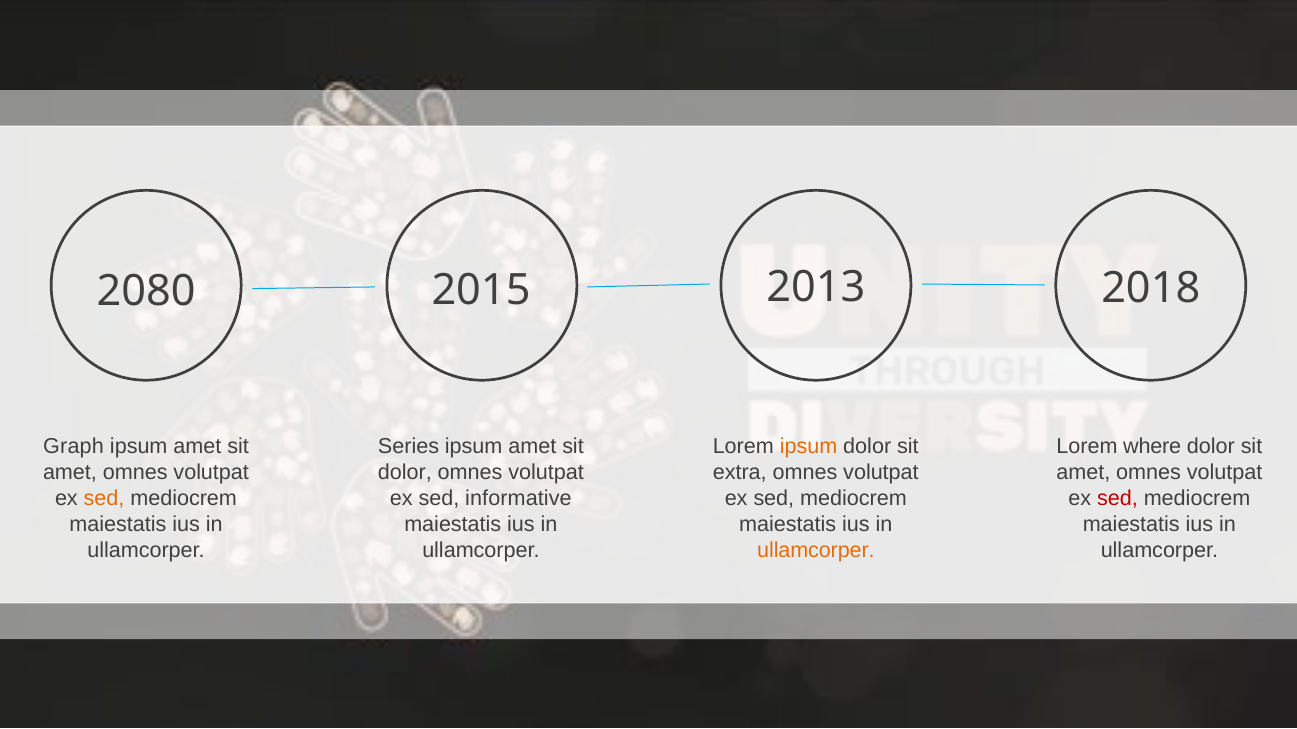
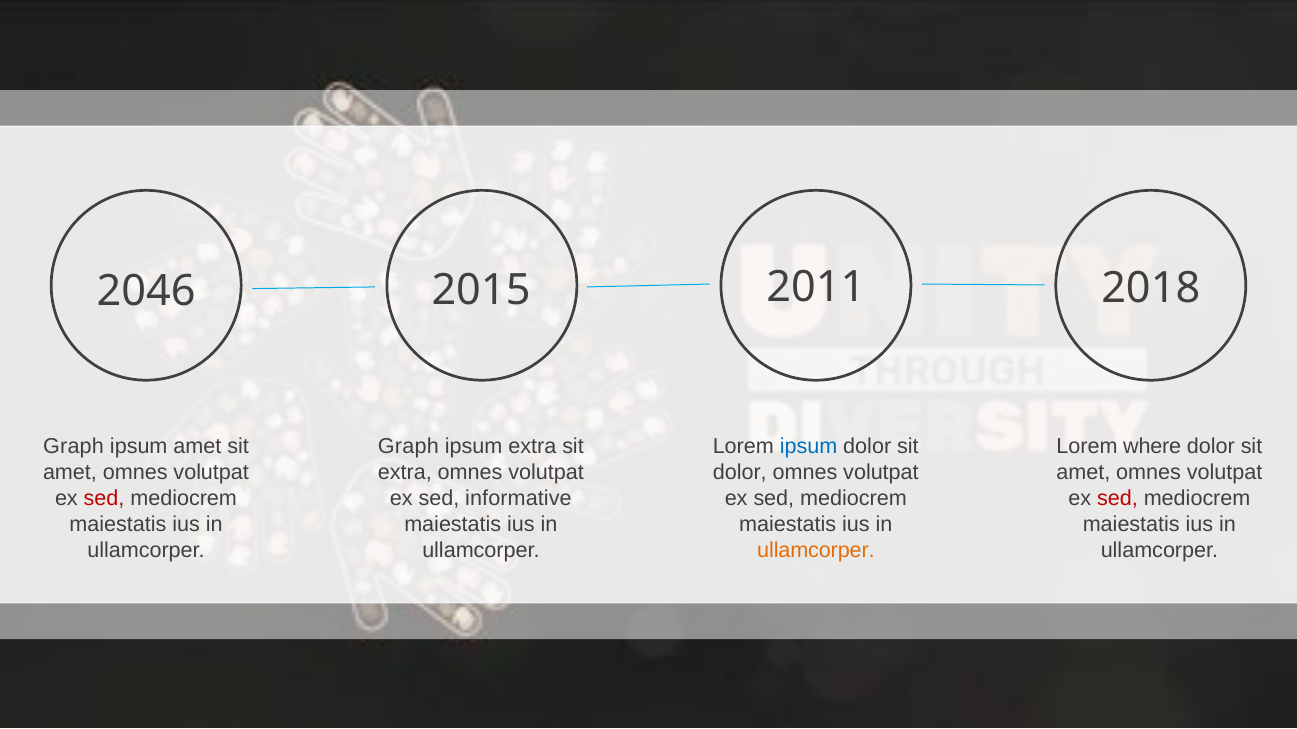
2080: 2080 -> 2046 (146, 292)
2013: 2013 -> 2011 (816, 287)
Series: Series -> Graph (408, 447)
amet: amet -> extra (532, 447)
ipsum colour: orange -> blue (809, 447)
dolor: dolor -> extra (405, 473)
extra: extra -> dolor (740, 473)
sed colour: orange -> red (104, 499)
